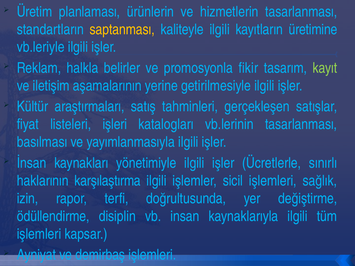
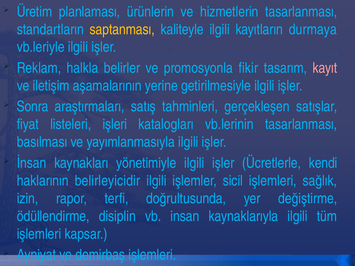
üretimine: üretimine -> durmaya (313, 29)
kayıt colour: light green -> pink (325, 68)
Kültür: Kültür -> Sonra (33, 107)
sınırlı: sınırlı -> kendi (323, 163)
karşılaştırma: karşılaştırma -> belirleyicidir (107, 181)
